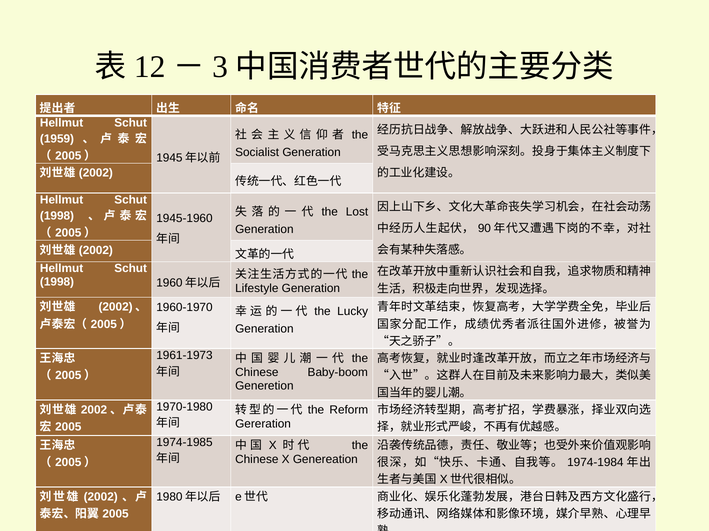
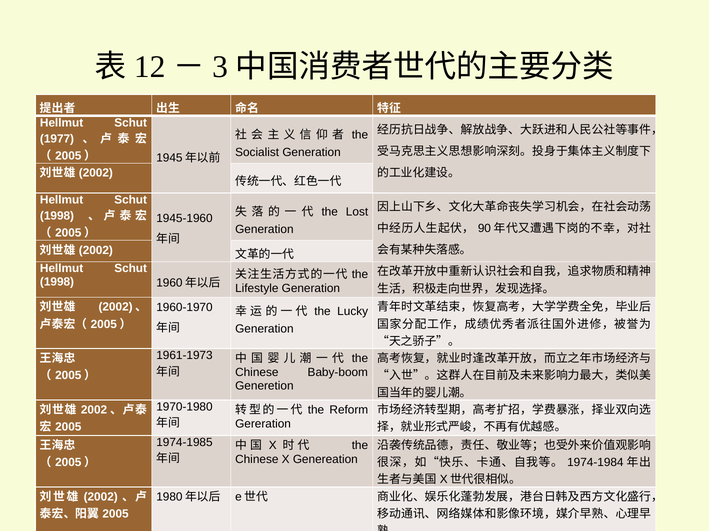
1959: 1959 -> 1977 (57, 139)
